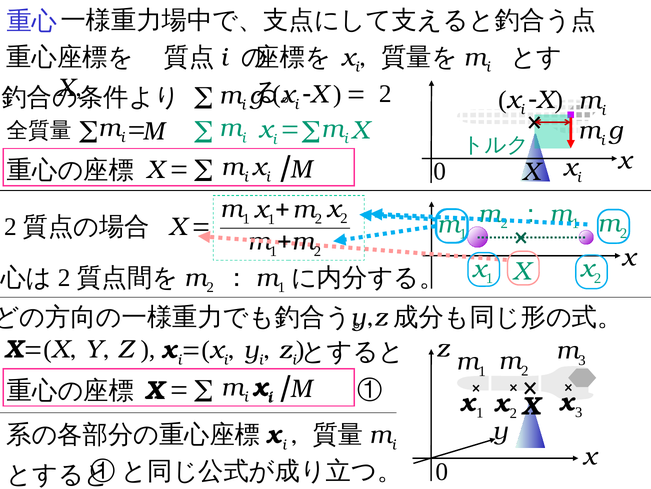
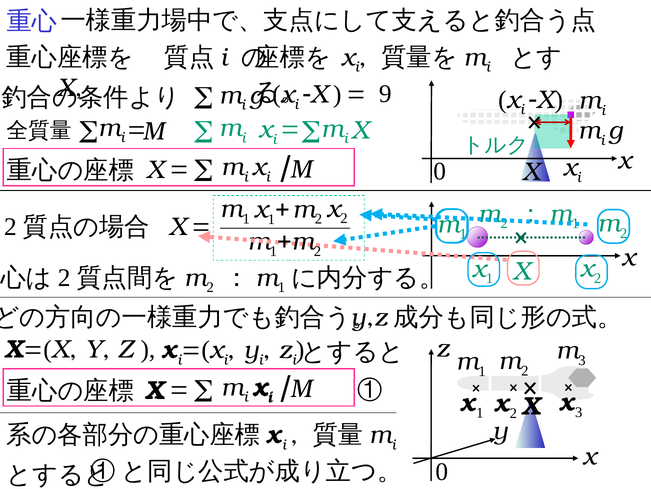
2: 2 -> 9 (385, 94)
